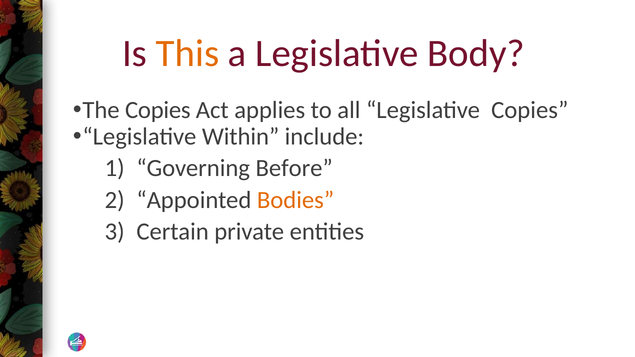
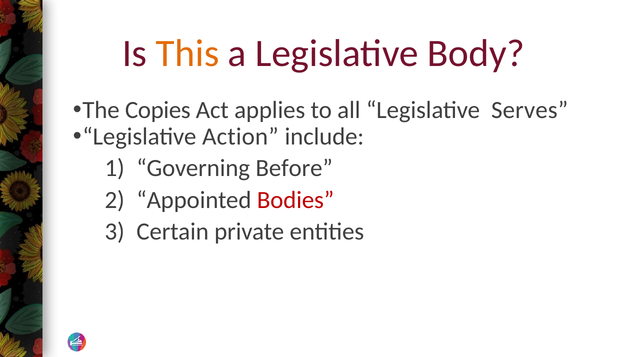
Legislative Copies: Copies -> Serves (530, 110)
Within: Within -> Action (240, 137)
Bodies colour: orange -> red (296, 200)
